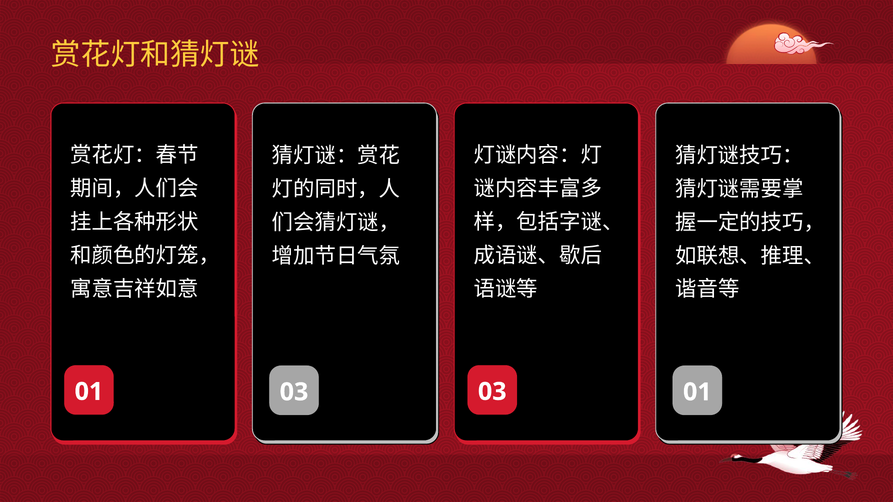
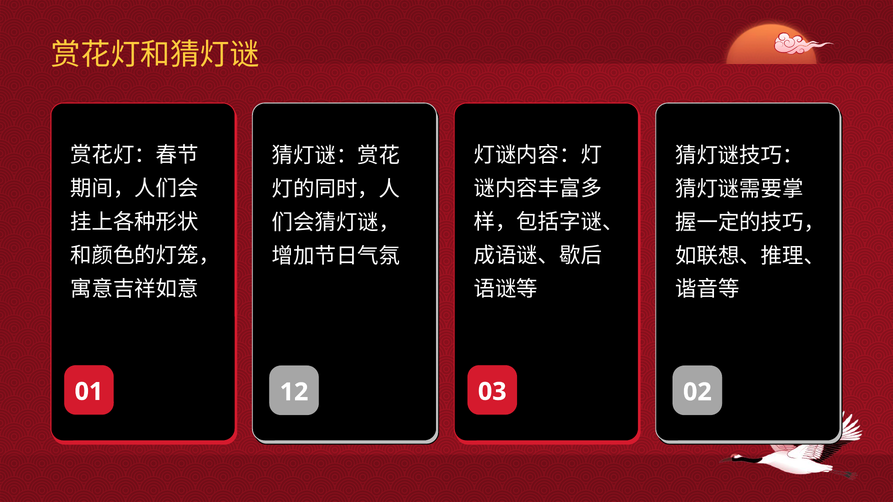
01 03: 03 -> 12 (294, 392)
03 01: 01 -> 02 (697, 392)
